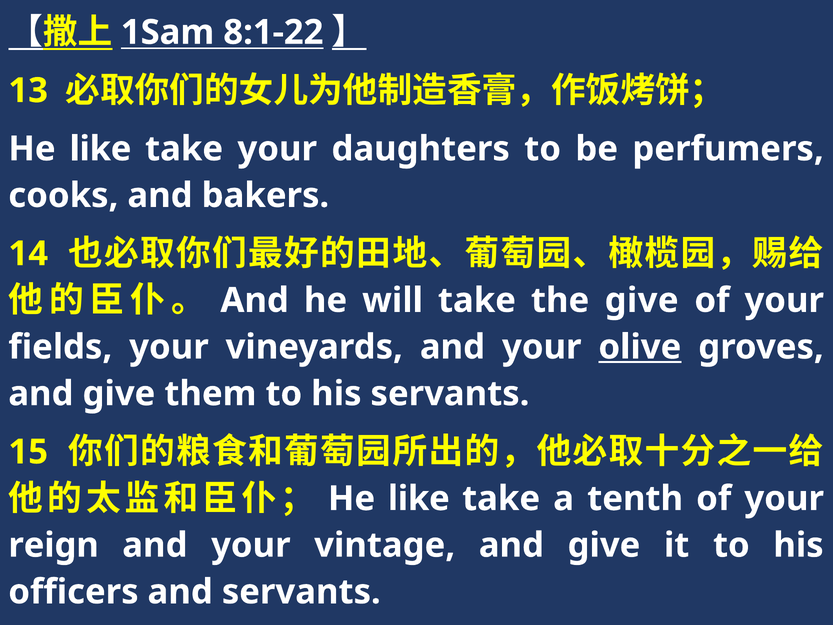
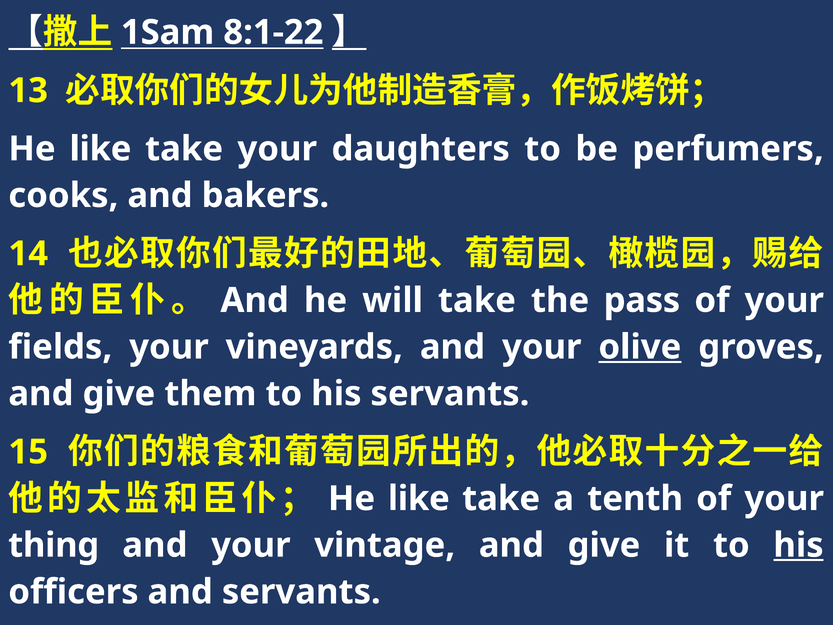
the give: give -> pass (642, 300)
reign: reign -> thing (54, 545)
his underline: none -> present (798, 545)
